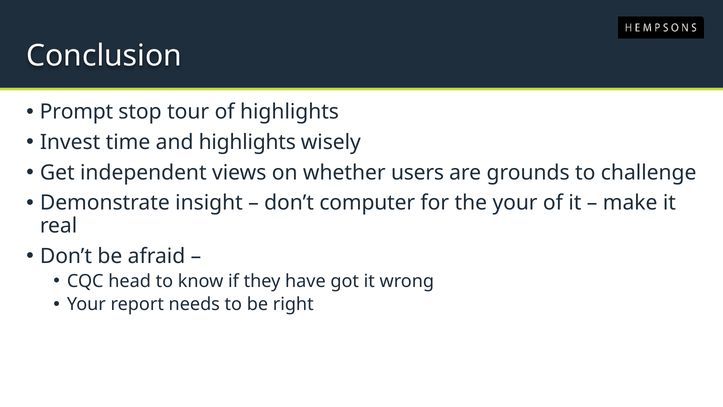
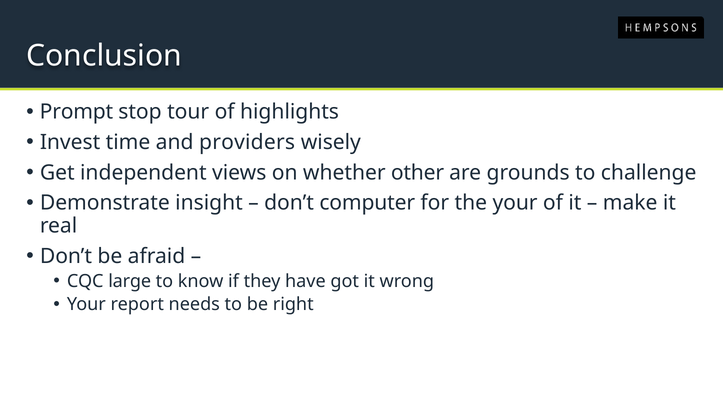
and highlights: highlights -> providers (247, 142)
users: users -> other (418, 172)
head: head -> large (130, 281)
